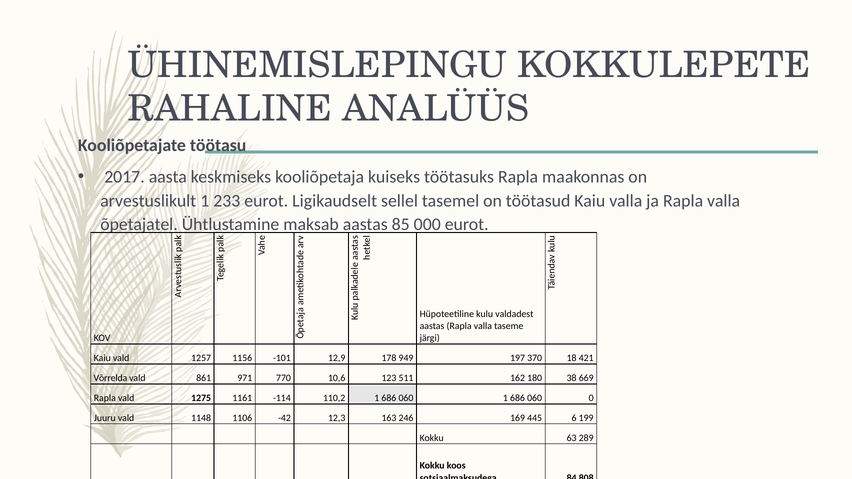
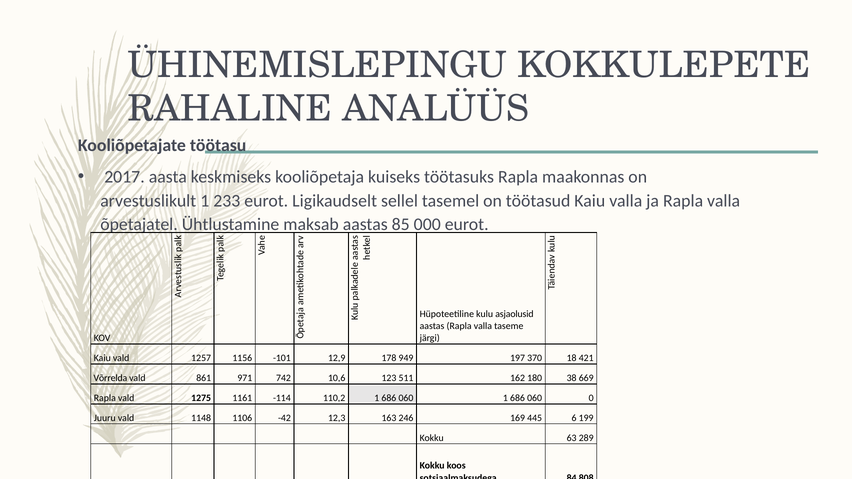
valdadest: valdadest -> asjaolusid (514, 314)
770: 770 -> 742 (284, 378)
